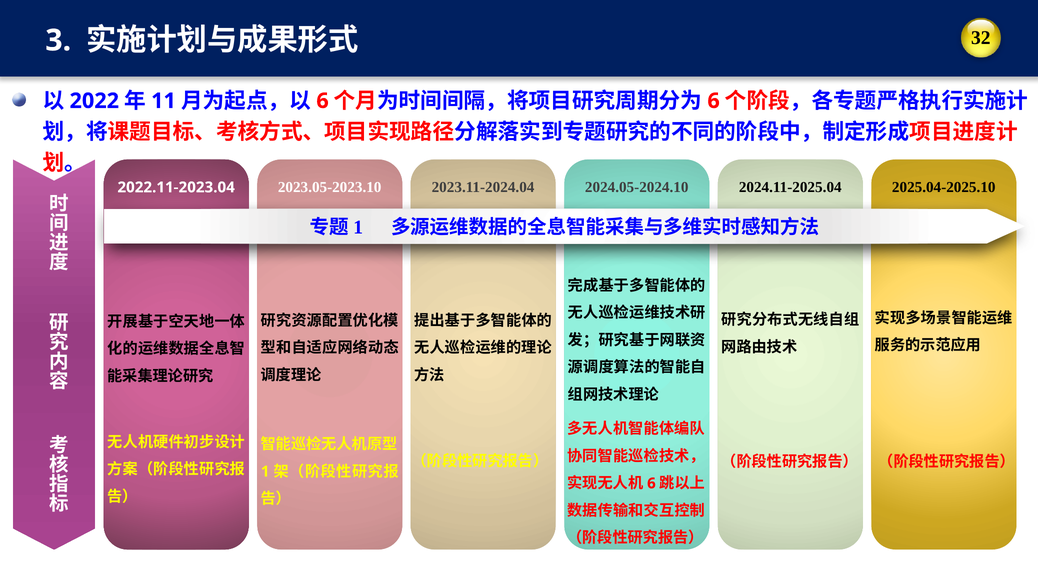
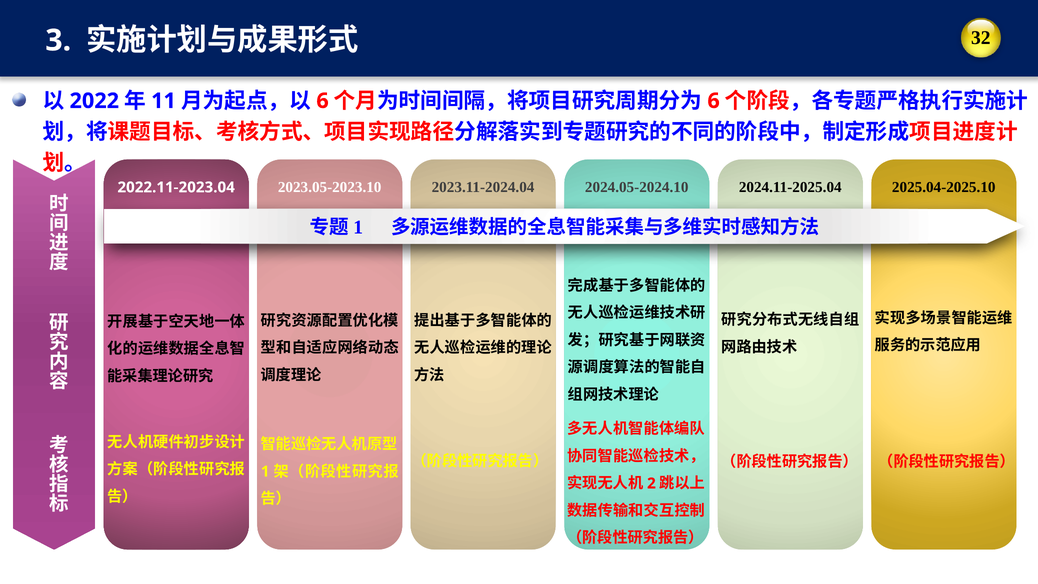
6: 6 -> 2 (651, 483)
